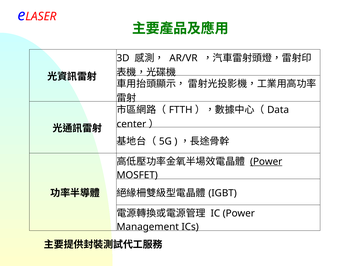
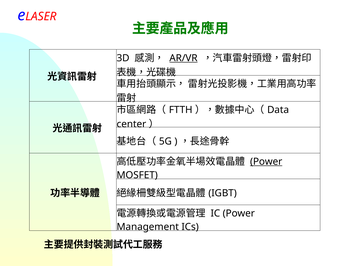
AR/VR underline: none -> present (183, 58)
